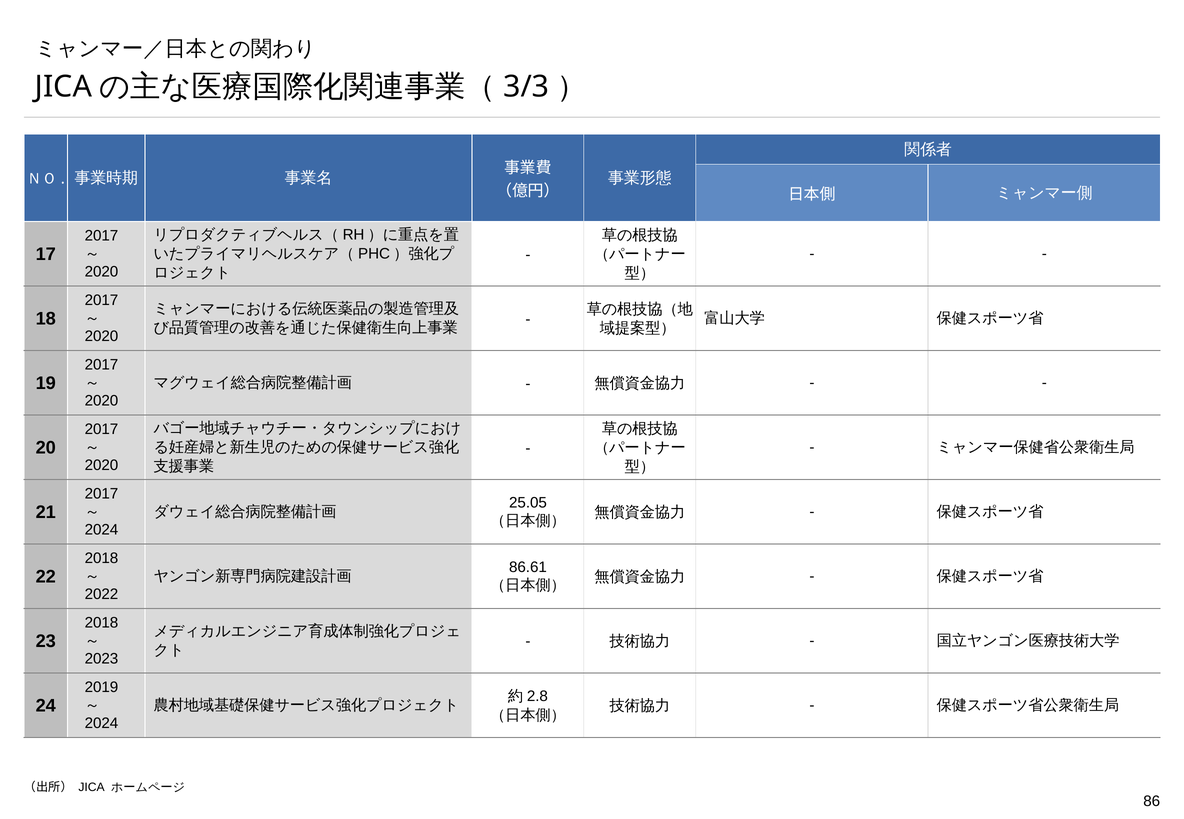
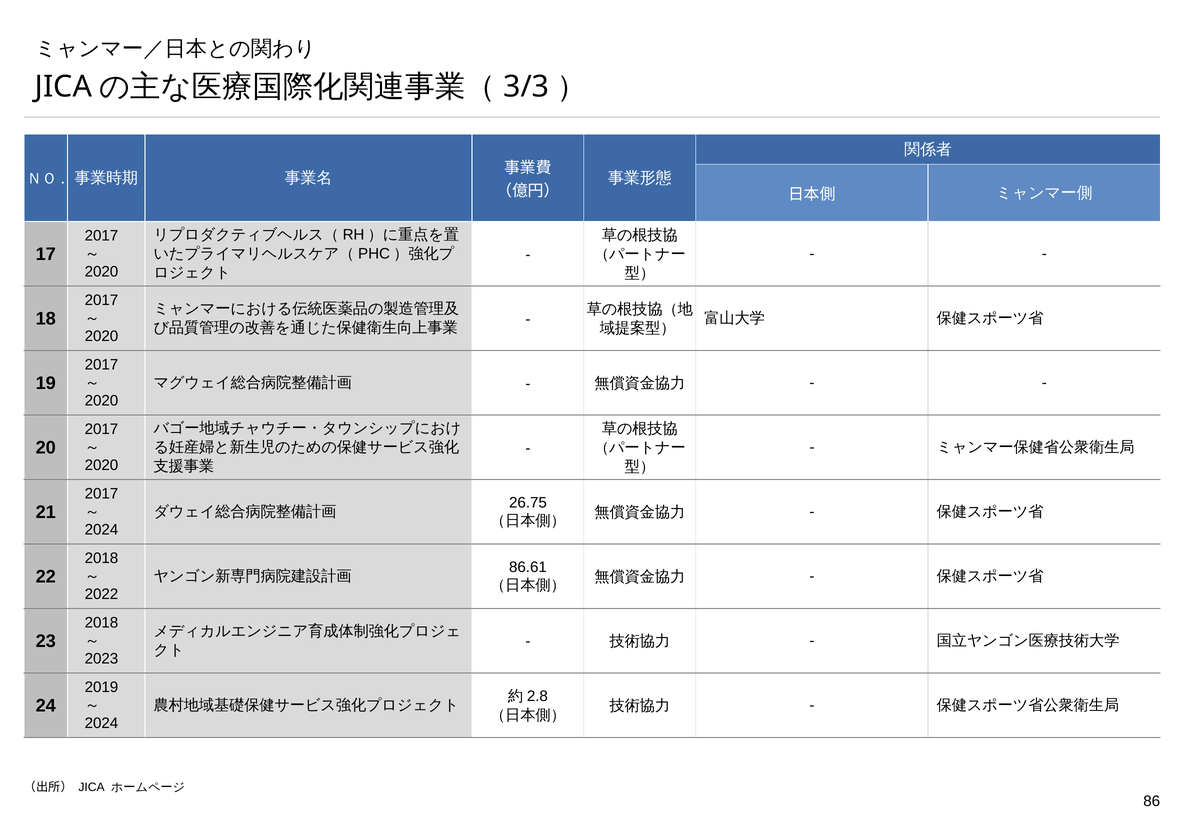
25.05: 25.05 -> 26.75 (528, 503)
